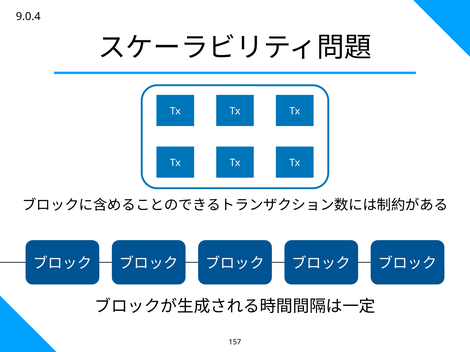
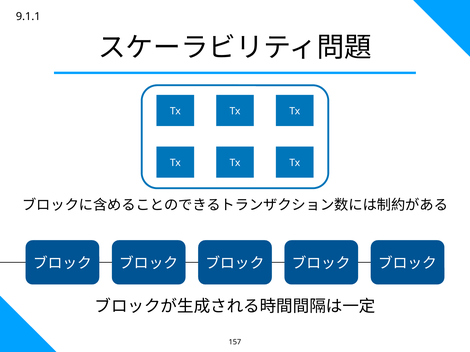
9.0.4: 9.0.4 -> 9.1.1 (28, 17)
